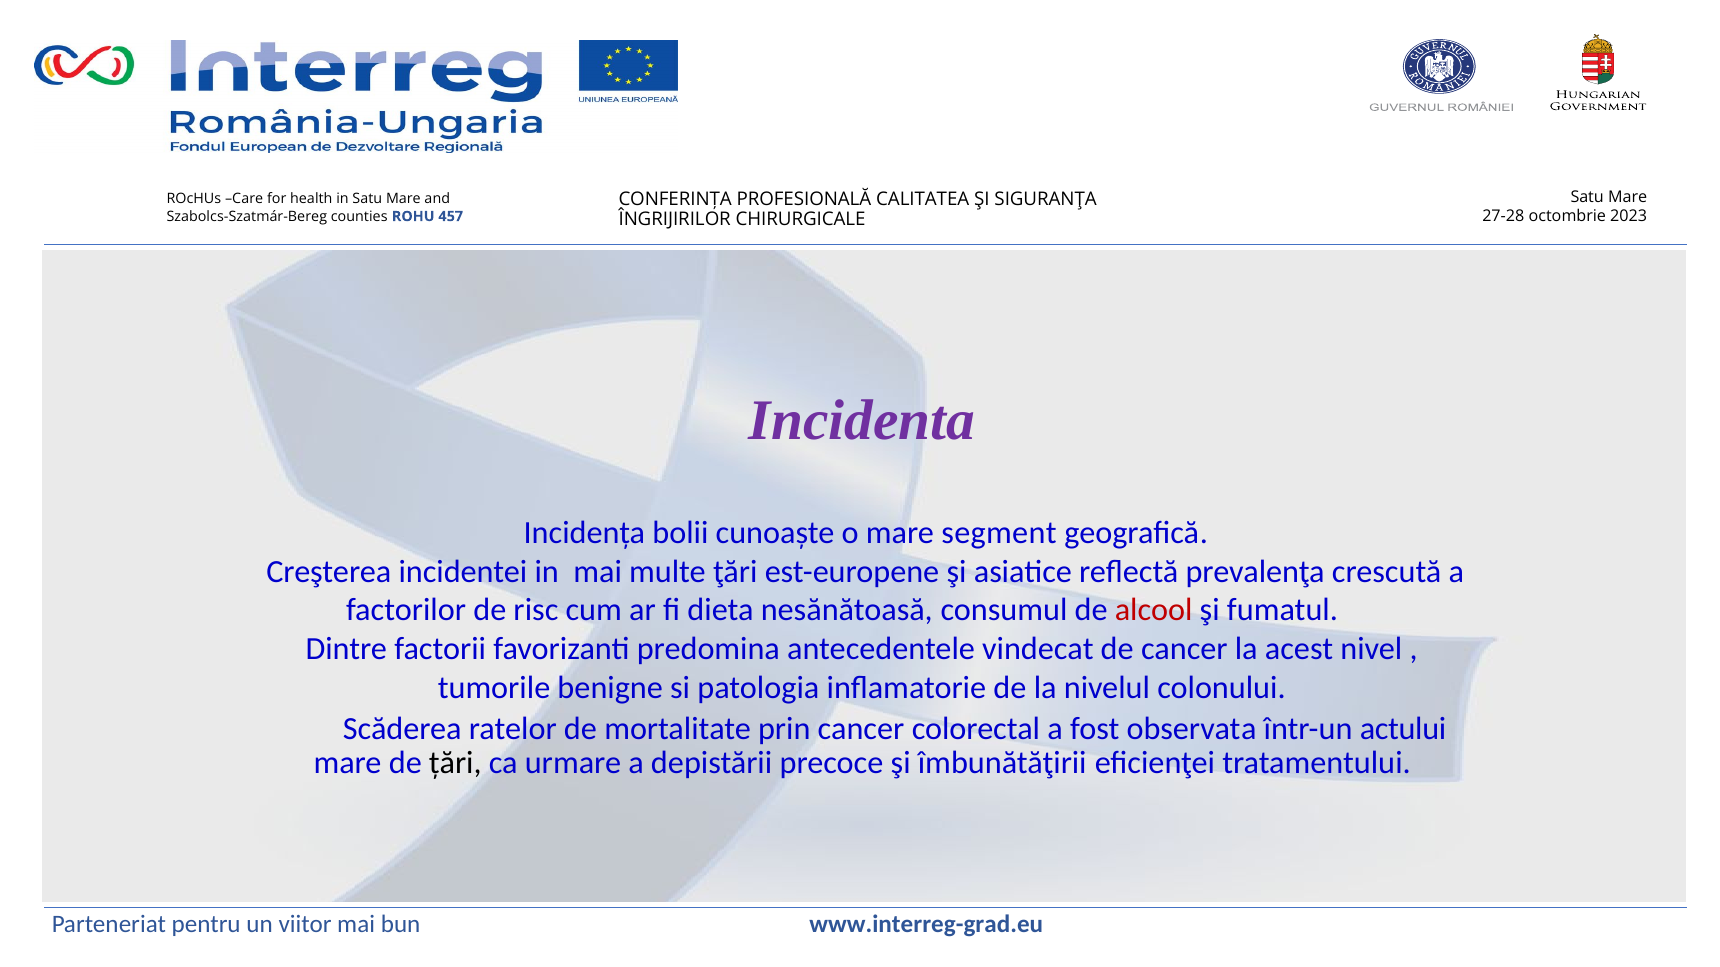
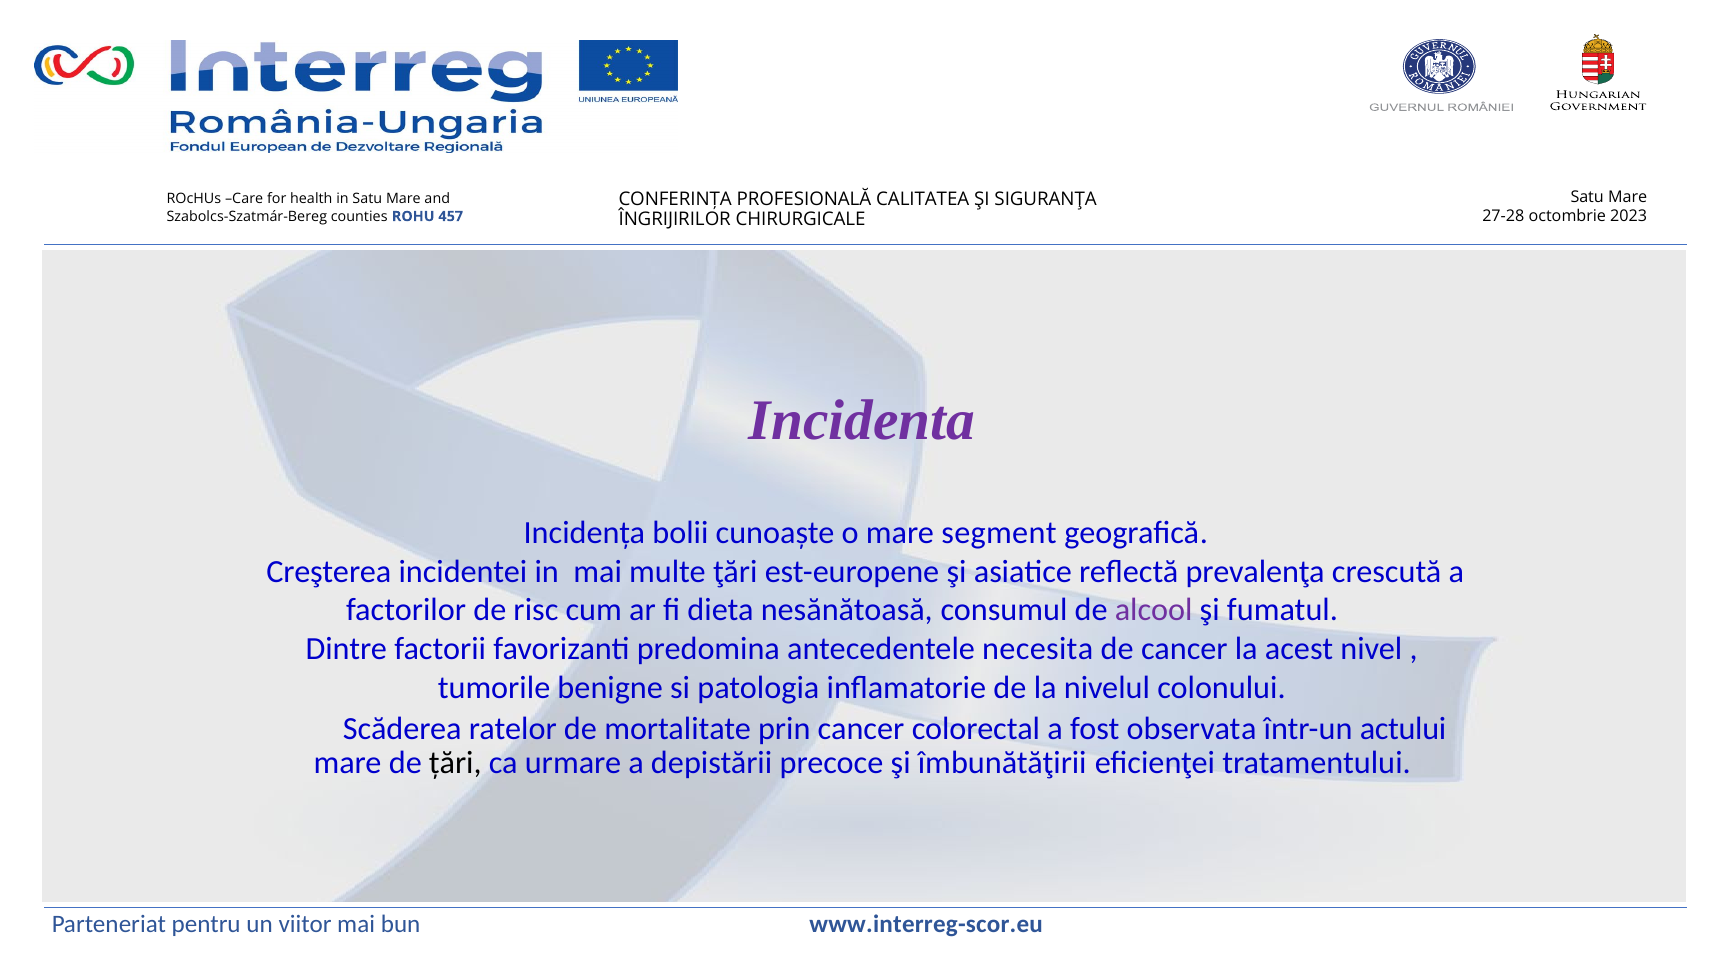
alcool colour: red -> purple (1154, 611)
vindecat: vindecat -> necesita (1038, 649)
www.interreg-grad.eu: www.interreg-grad.eu -> www.interreg-scor.eu (926, 925)
